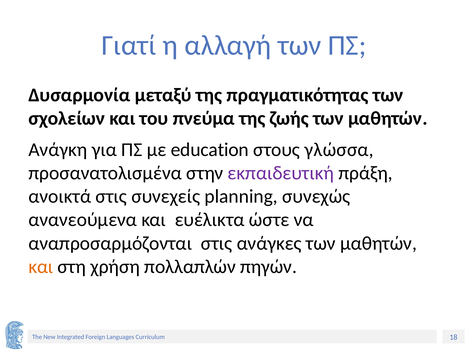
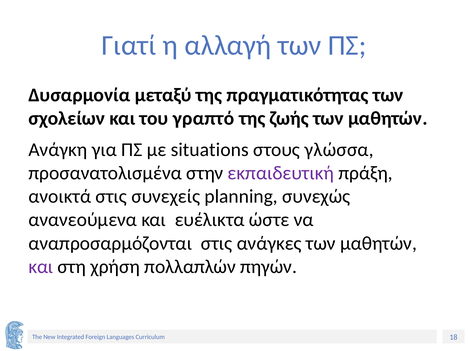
πνεύμα: πνεύμα -> γραπτό (204, 118)
education: education -> situations (210, 150)
και colour: orange -> purple (41, 267)
